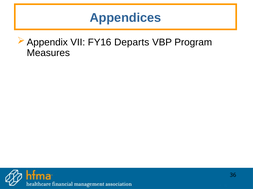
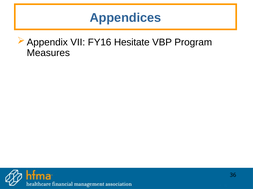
Departs: Departs -> Hesitate (132, 42)
